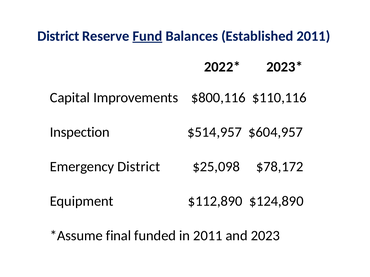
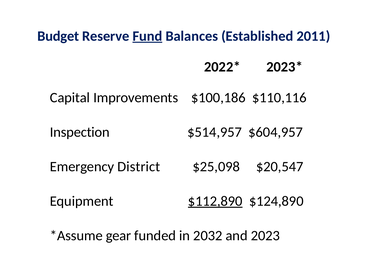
District: District -> Budget (58, 36)
$800,116: $800,116 -> $100,186 (218, 98)
$78,172: $78,172 -> $20,547 (280, 167)
$112,890 underline: none -> present (215, 201)
final: final -> gear (119, 236)
in 2011: 2011 -> 2032 (208, 236)
